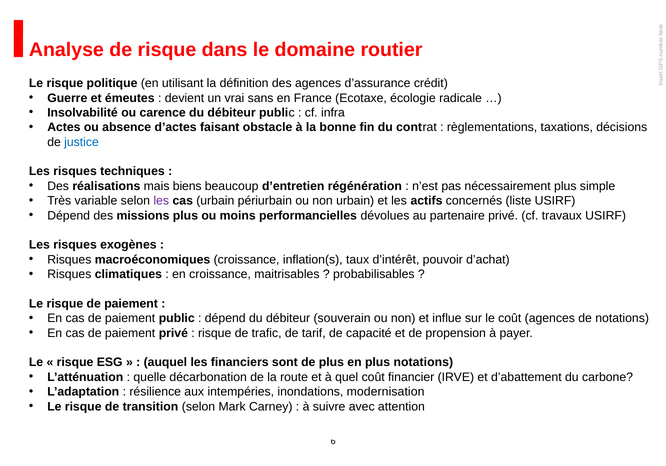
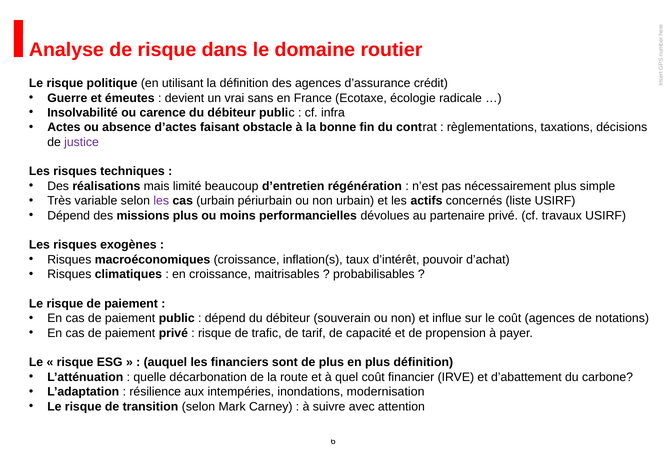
justice colour: blue -> purple (81, 142)
biens: biens -> limité (187, 186)
plus notations: notations -> définition (423, 362)
